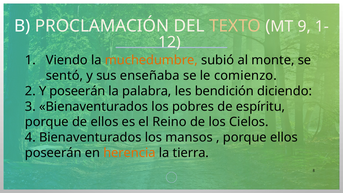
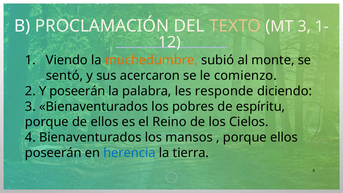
MT 9: 9 -> 3 (304, 27)
enseñaba: enseñaba -> acercaron (150, 76)
bendición: bendición -> responde (224, 91)
herencia colour: orange -> blue (129, 153)
